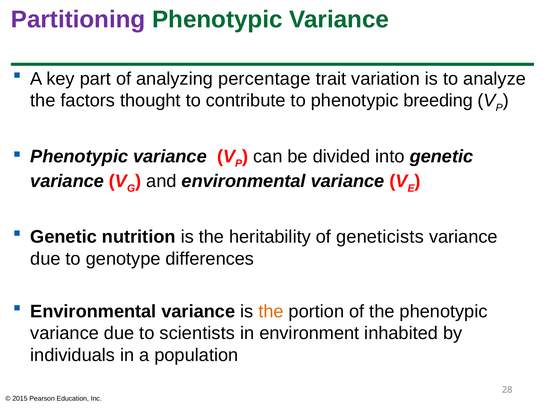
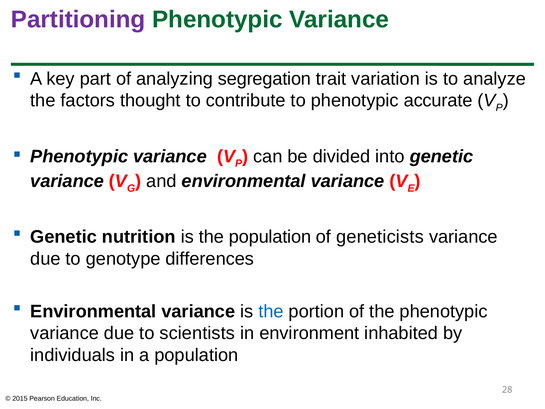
percentage: percentage -> segregation (265, 79)
breeding: breeding -> accurate (438, 101)
the heritability: heritability -> population (270, 237)
the colour: orange -> blue (271, 311)
